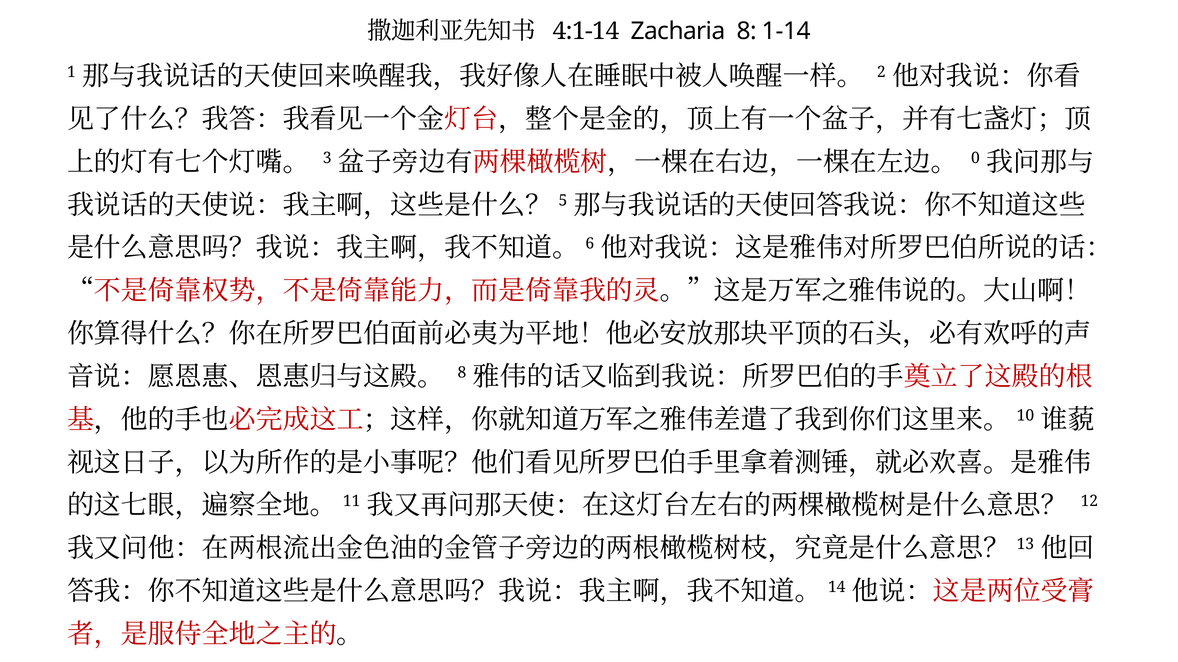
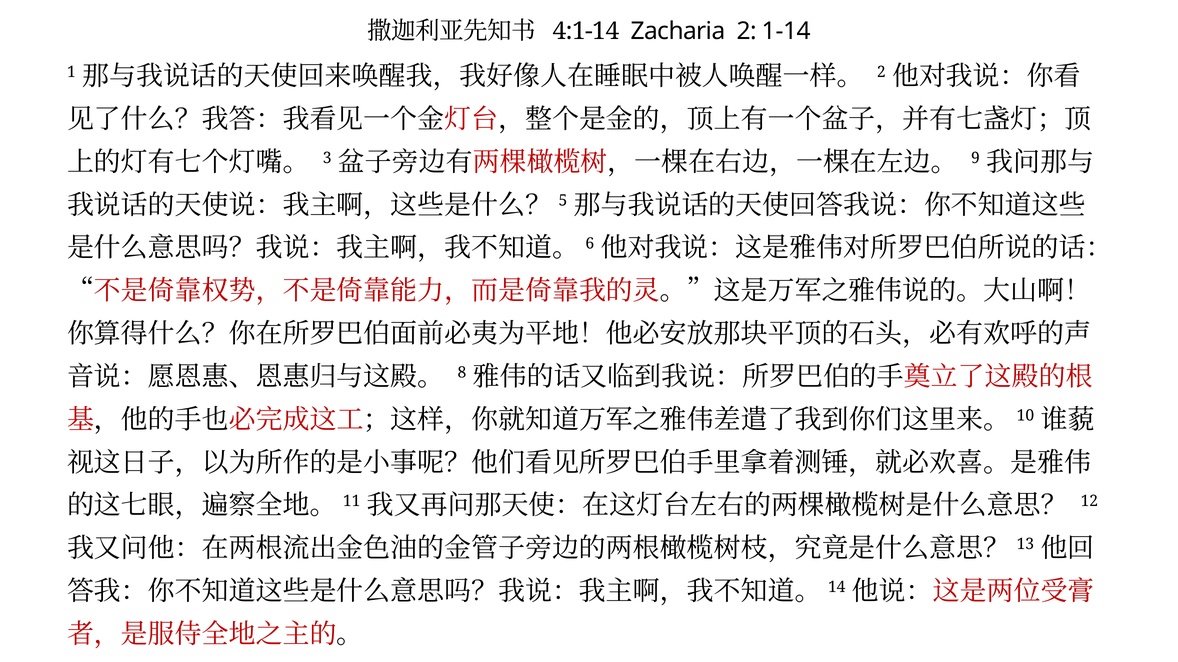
Zacharia 8: 8 -> 2 (747, 31)
0: 0 -> 9 (975, 158)
